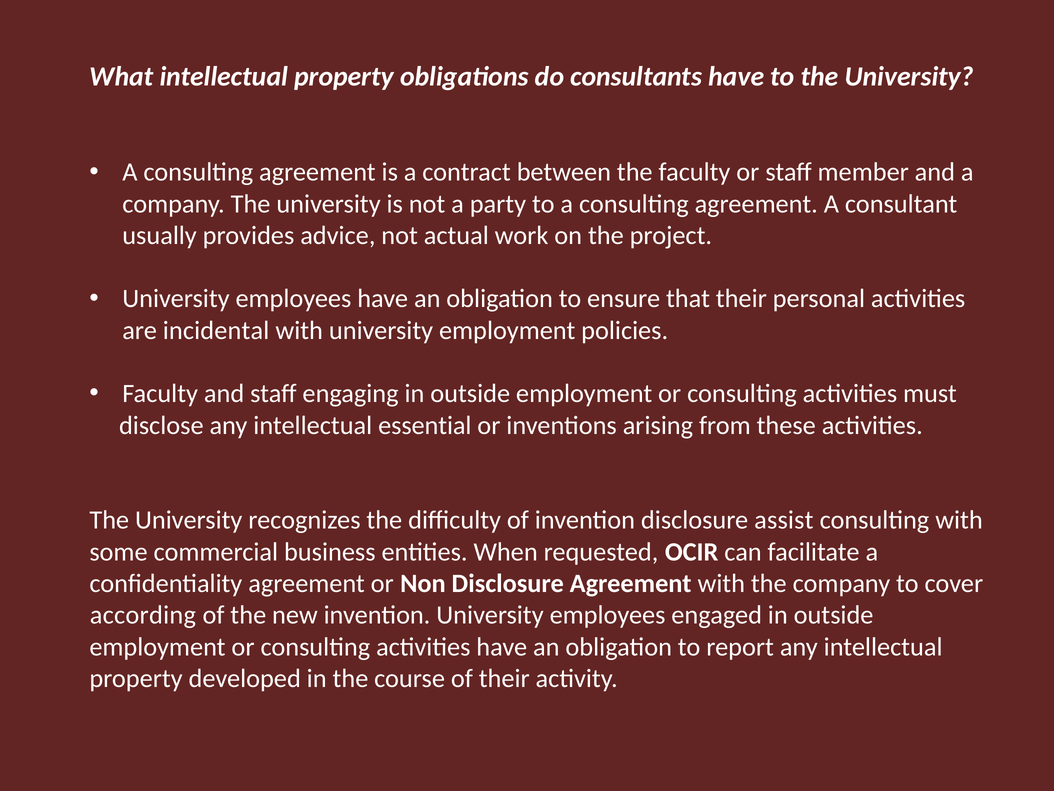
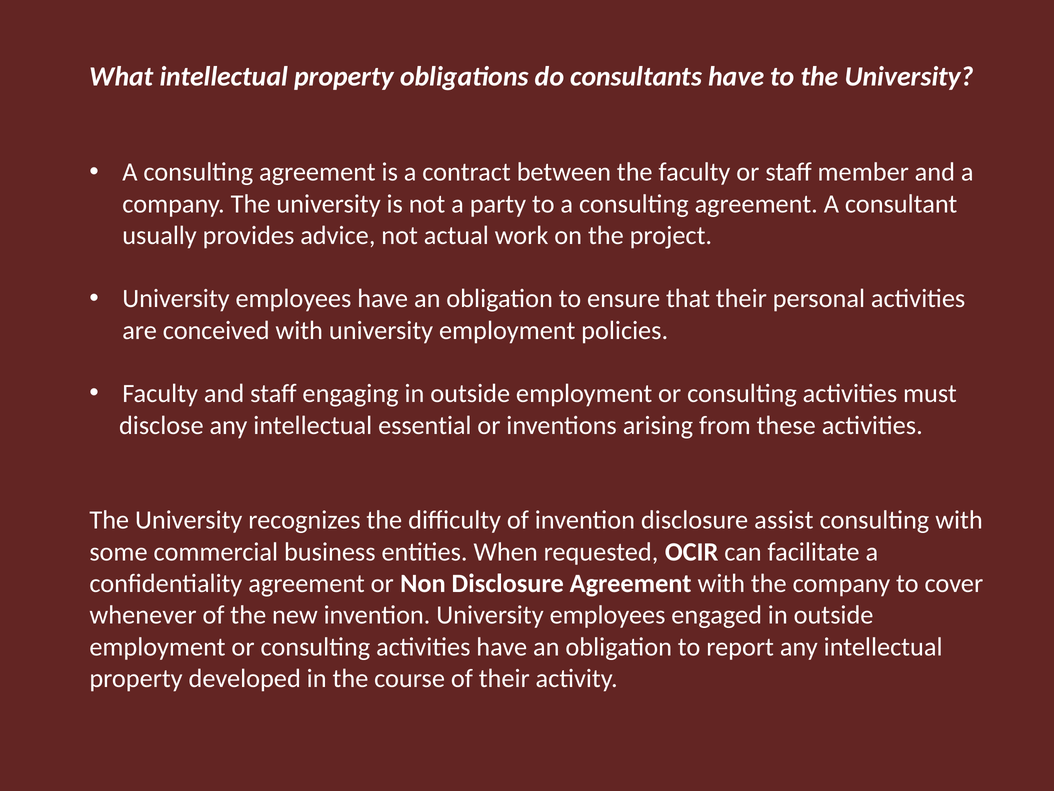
incidental: incidental -> conceived (216, 330)
according: according -> whenever (143, 615)
